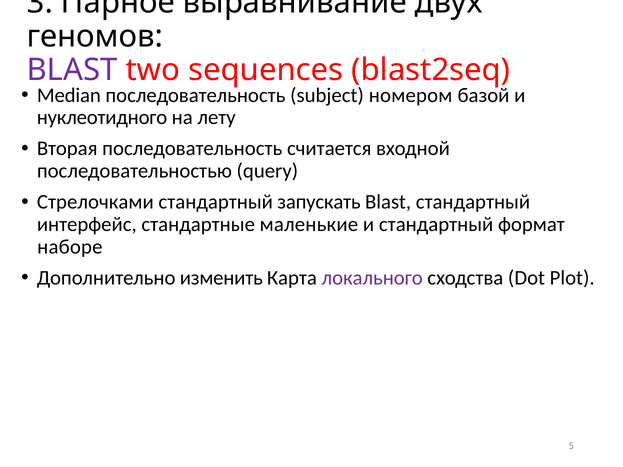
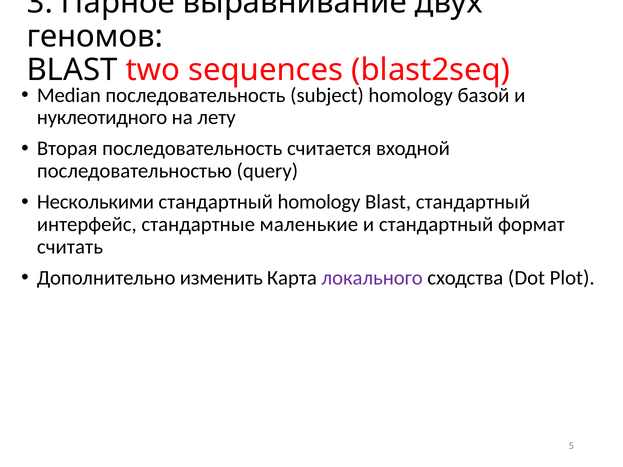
BLAST colour: purple -> black (72, 70)
subject номером: номером -> homology (411, 95)
Стрелочками: Стрелочками -> Несколькими (95, 202)
стандартный запускать: запускать -> homology (319, 202)
наборе: наборе -> считать (70, 247)
